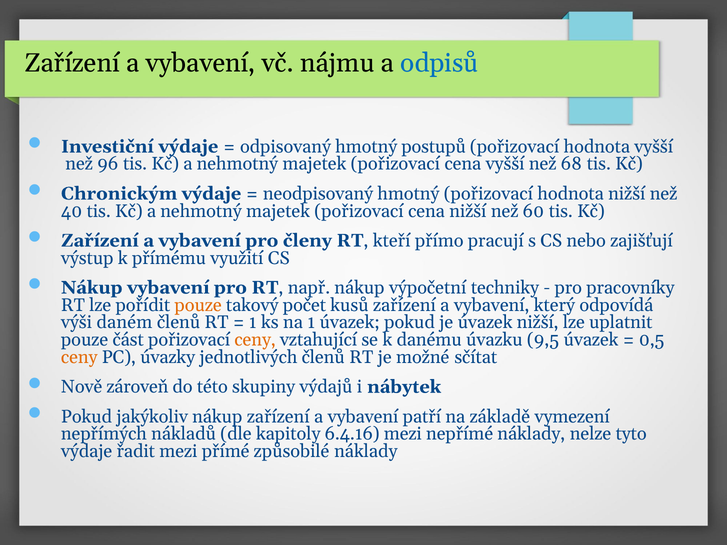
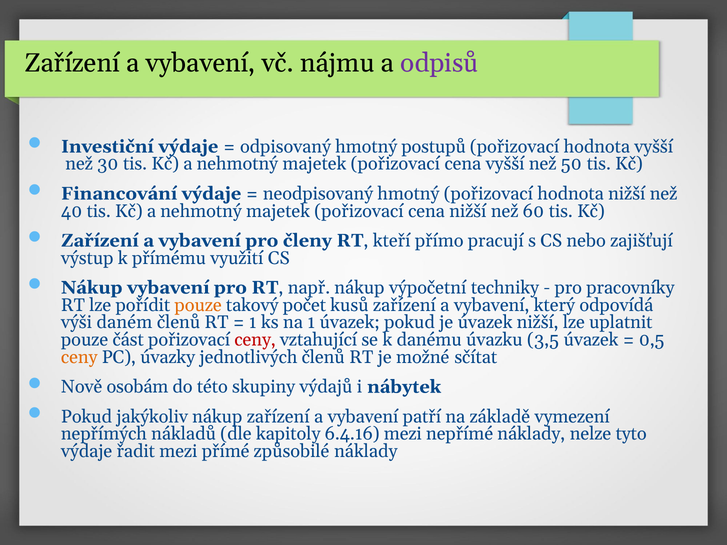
odpisů colour: blue -> purple (439, 63)
96: 96 -> 30 (108, 164)
68: 68 -> 50 (571, 164)
Chronickým: Chronickým -> Financování (119, 194)
ceny colour: orange -> red (255, 340)
9,5: 9,5 -> 3,5 (543, 340)
zároveň: zároveň -> osobám (137, 387)
